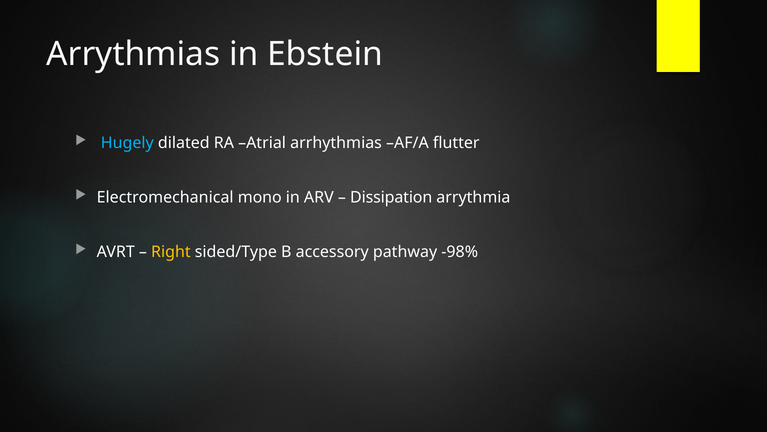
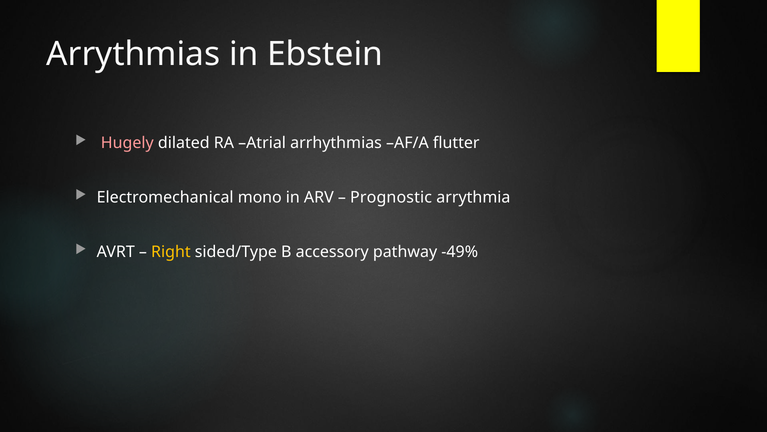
Hugely colour: light blue -> pink (127, 143)
Dissipation: Dissipation -> Prognostic (391, 197)
-98%: -98% -> -49% (460, 251)
